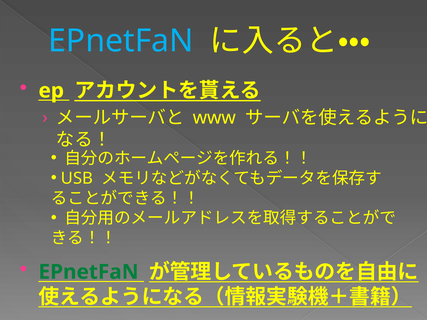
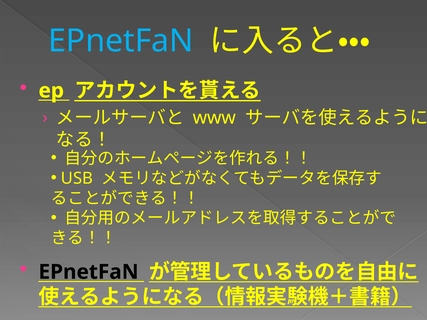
EPnetFaN colour: green -> black (89, 272)
